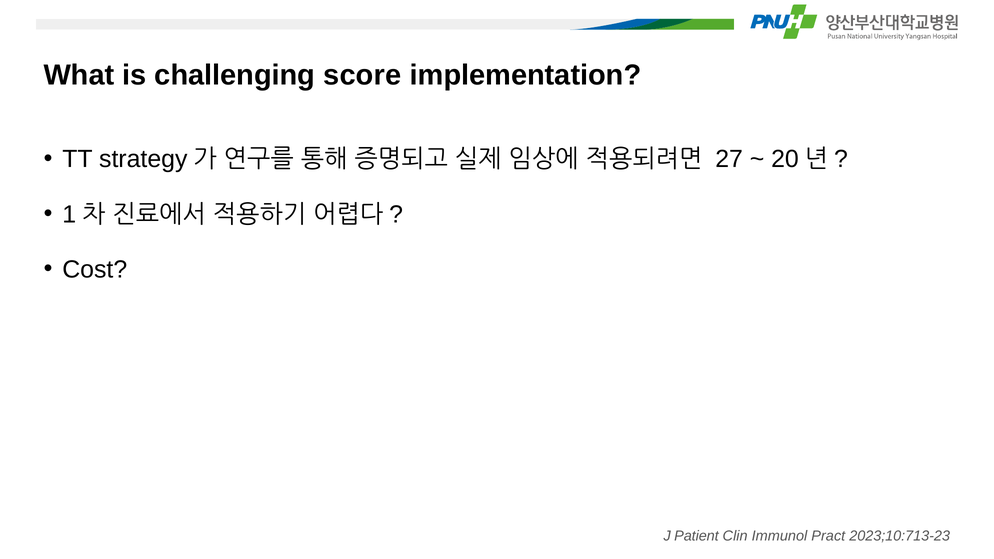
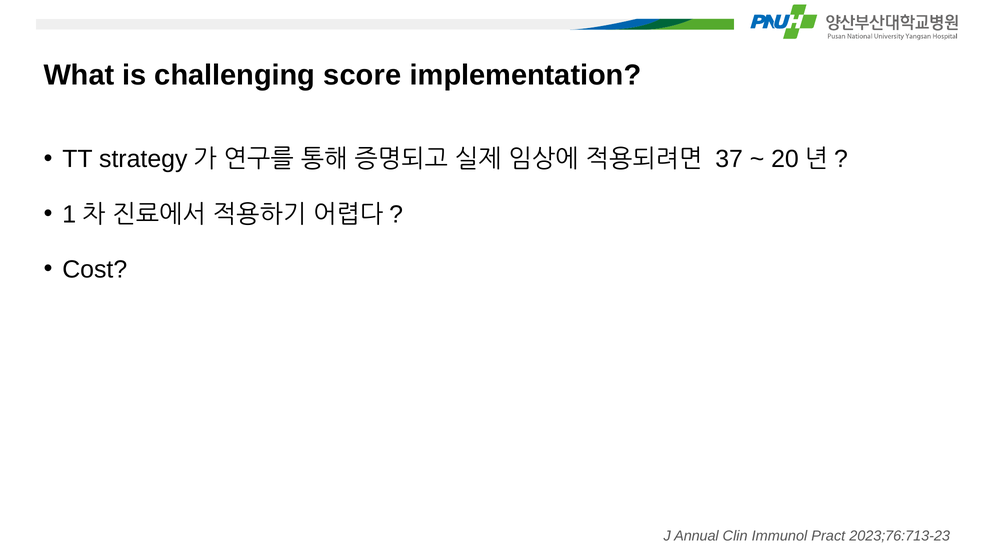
27: 27 -> 37 (729, 159)
Patient: Patient -> Annual (696, 536)
2023;10:713-23: 2023;10:713-23 -> 2023;76:713-23 (900, 536)
